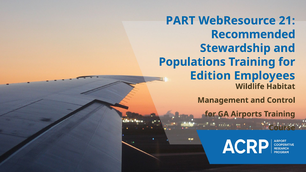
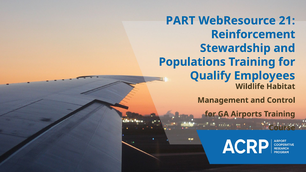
Recommended: Recommended -> Reinforcement (253, 34)
Edition: Edition -> Qualify (210, 76)
